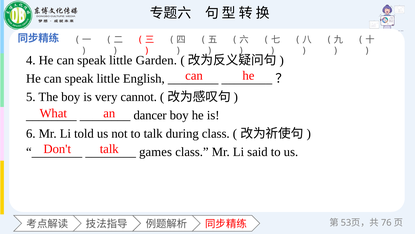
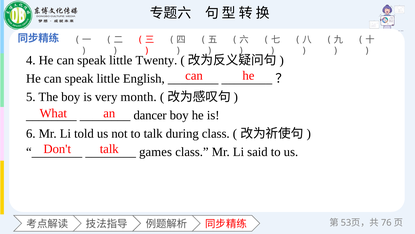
Garden: Garden -> Twenty (156, 60)
cannot: cannot -> month (139, 97)
